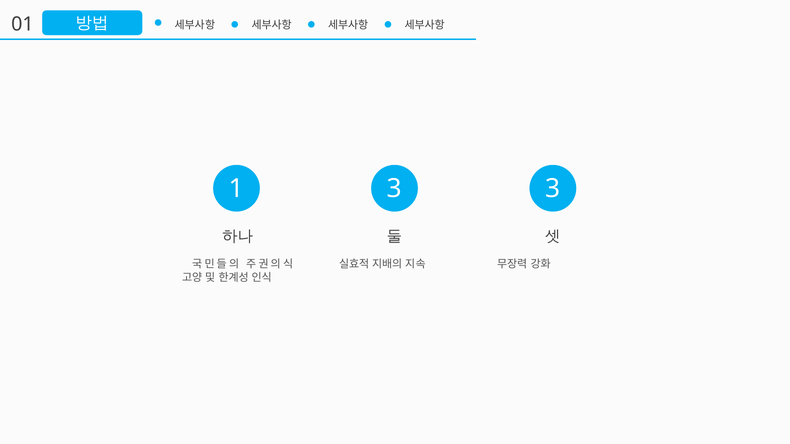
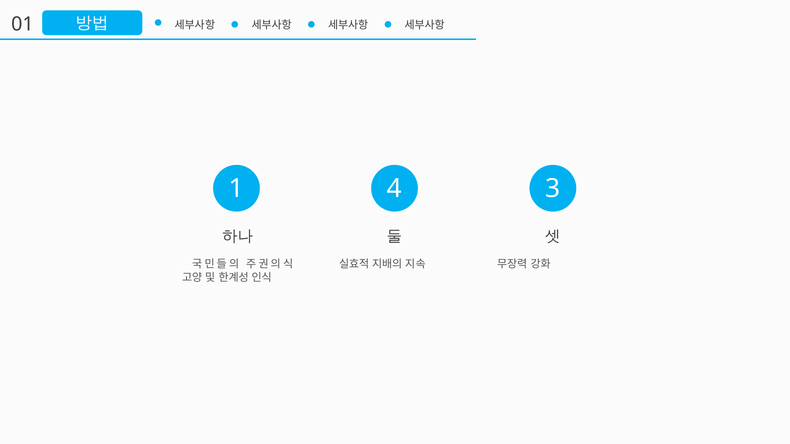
1 3: 3 -> 4 (394, 189)
